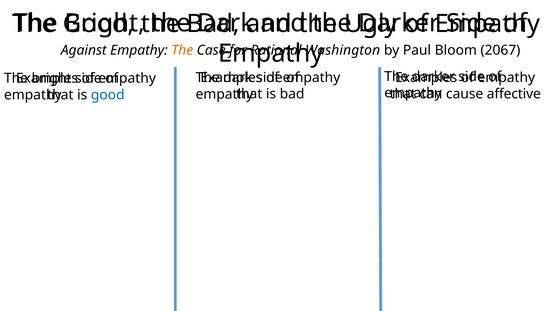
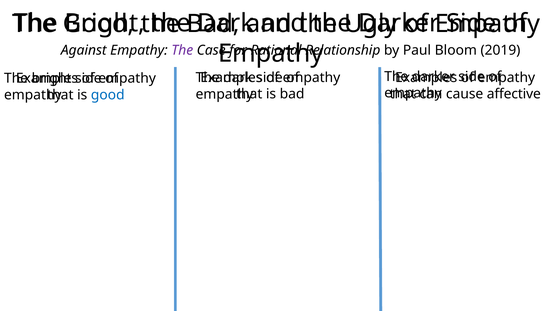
The colour: orange -> purple (182, 50)
Washington: Washington -> Relationship (343, 50)
2067: 2067 -> 2019 (500, 50)
